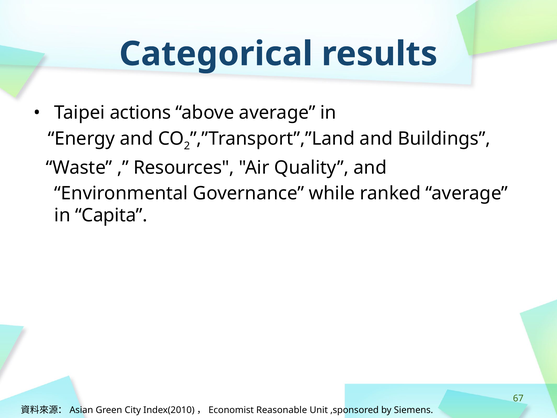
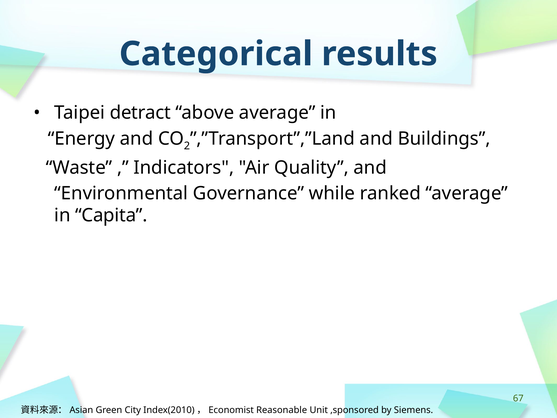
actions: actions -> detract (140, 113)
Resources: Resources -> Indicators (184, 168)
